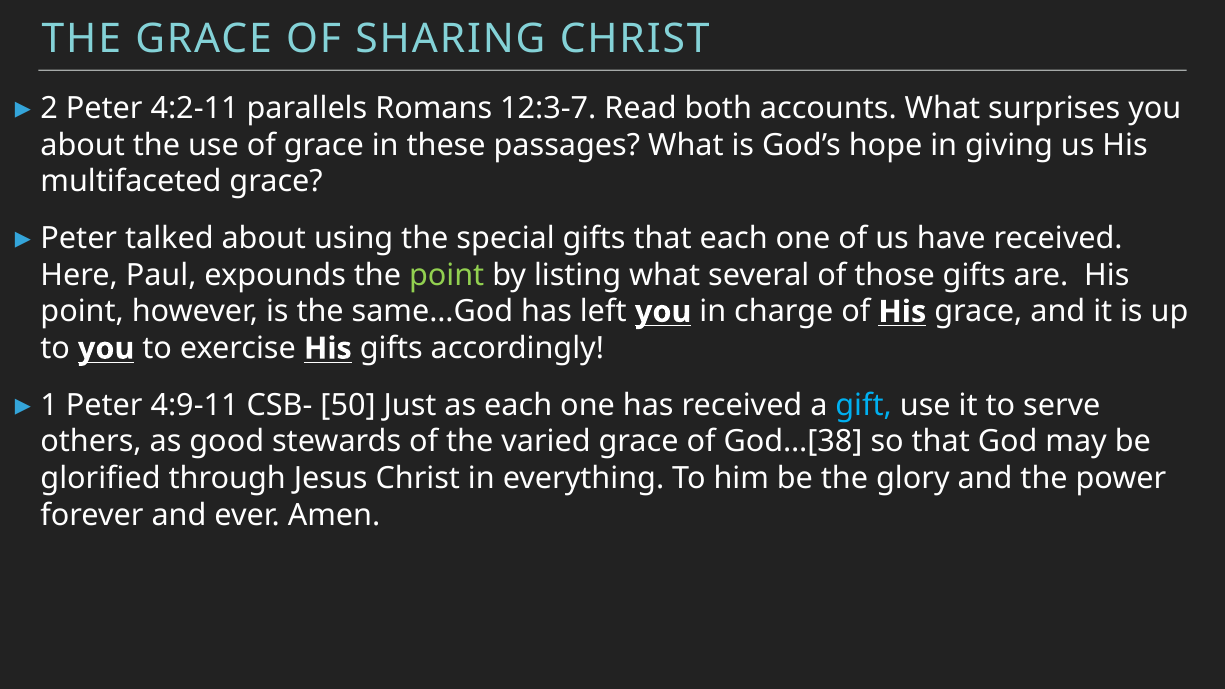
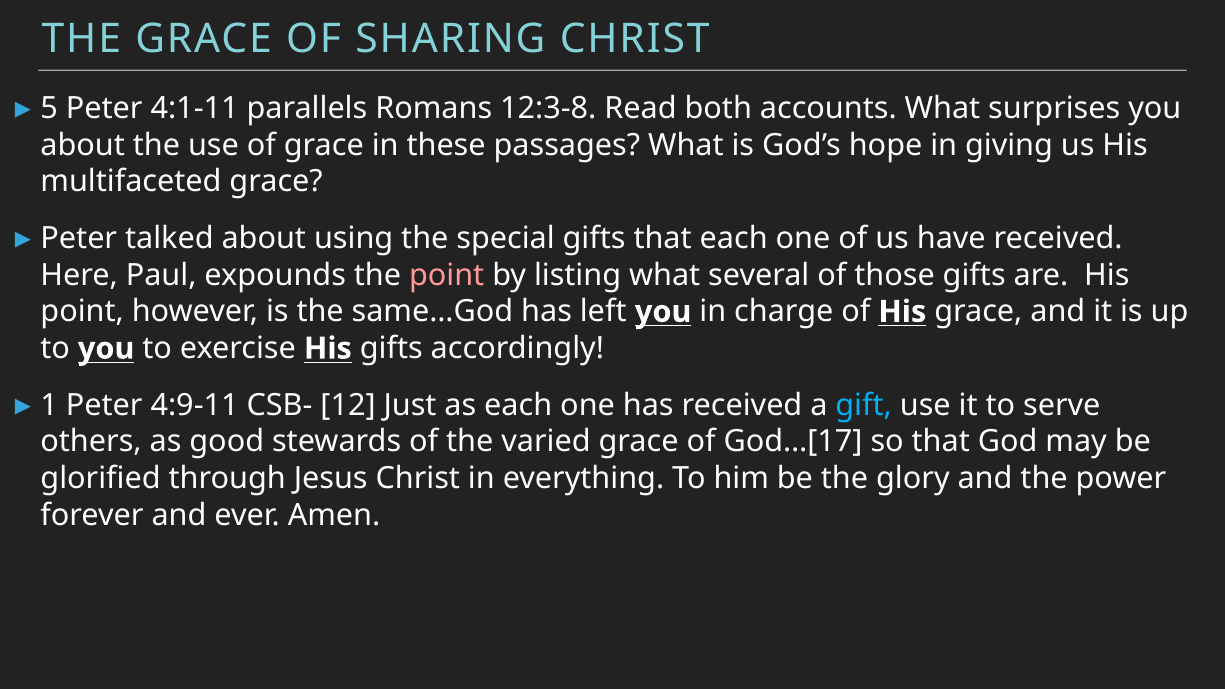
2: 2 -> 5 (49, 108)
4:2-11: 4:2-11 -> 4:1-11 (195, 108)
12:3-7: 12:3-7 -> 12:3-8 (548, 108)
point colour: light green -> pink (447, 275)
50: 50 -> 12 (348, 405)
God…[38: God…[38 -> God…[17 (793, 442)
